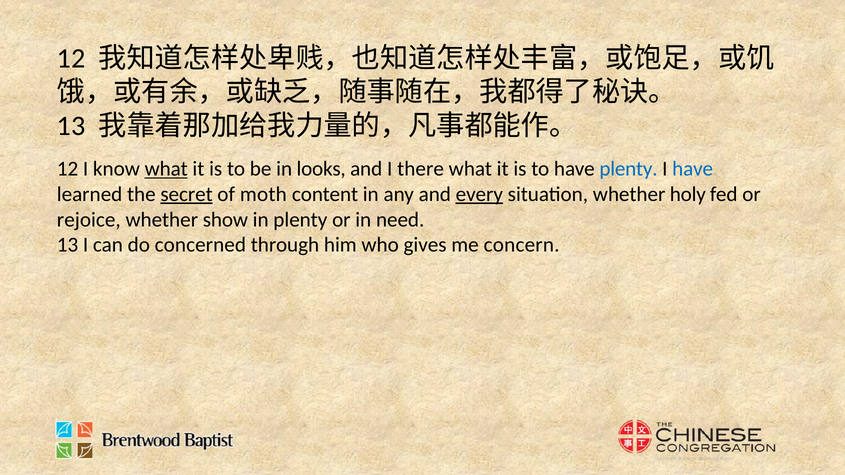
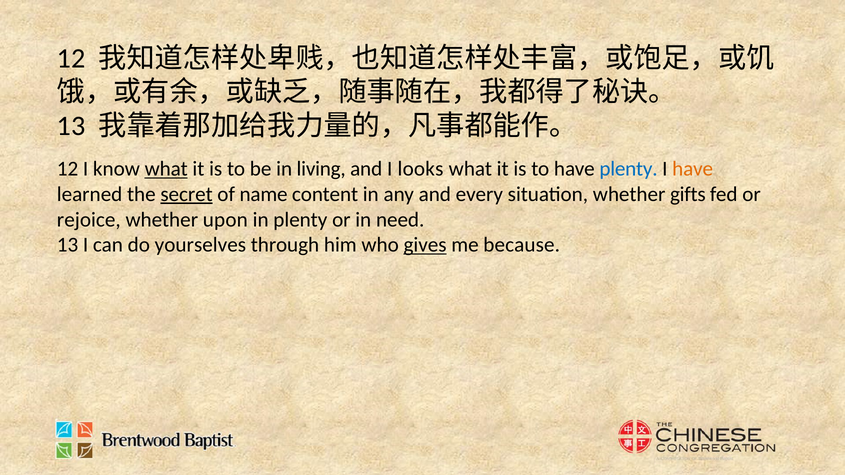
looks: looks -> living (321, 169)
there: there -> looks (420, 169)
have colour: blue -> orange (693, 169)
moth: moth -> name (264, 194)
every underline: present -> none (479, 194)
holy: holy -> gifts (688, 194)
show: show -> upon (225, 220)
concerned: concerned -> yourselves (200, 245)
gives underline: none -> present (425, 245)
concern: concern -> because (522, 245)
